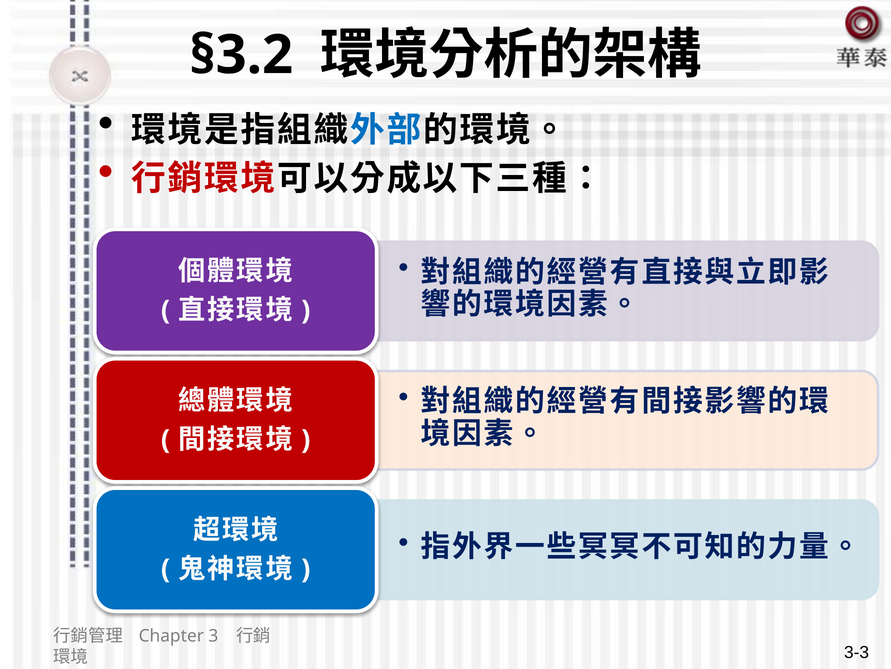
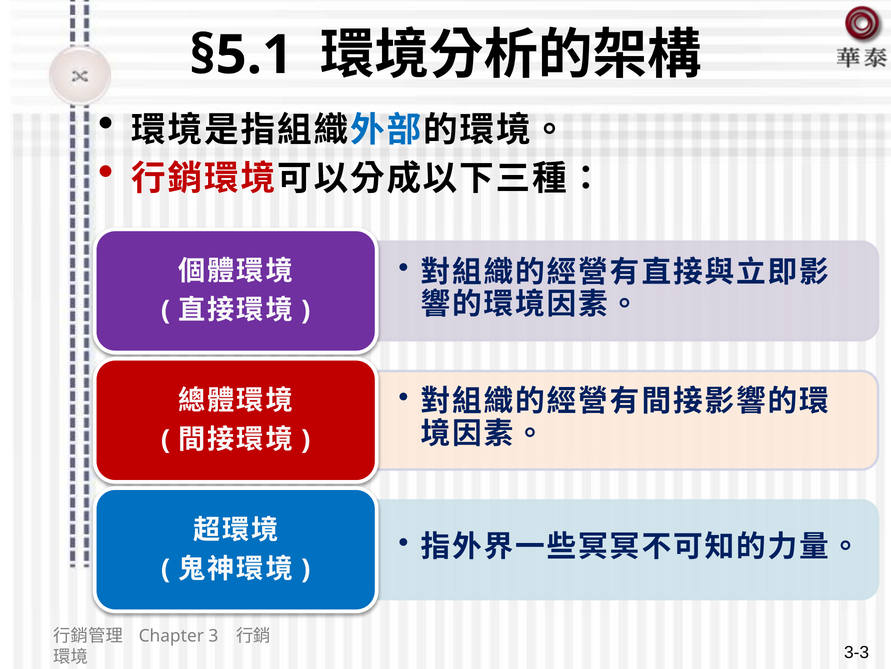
§3.2: §3.2 -> §5.1 (241, 55)
